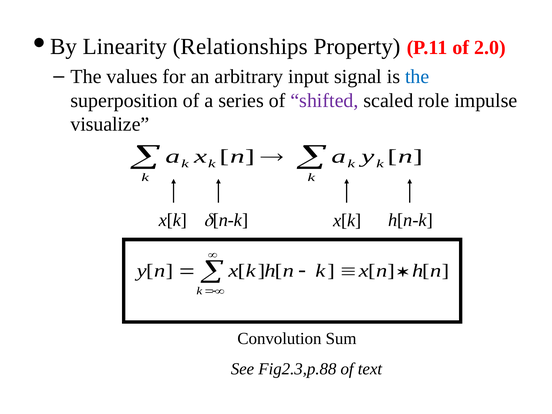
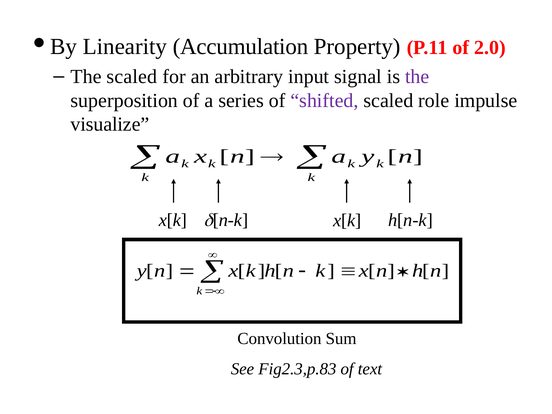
Relationships: Relationships -> Accumulation (241, 46)
The values: values -> scaled (132, 77)
the colour: blue -> purple (417, 77)
Fig2.3,p.88: Fig2.3,p.88 -> Fig2.3,p.83 (297, 369)
